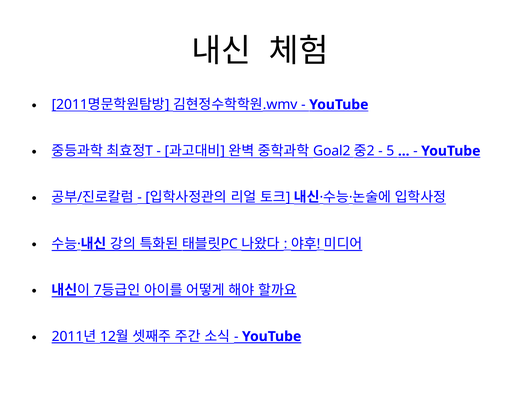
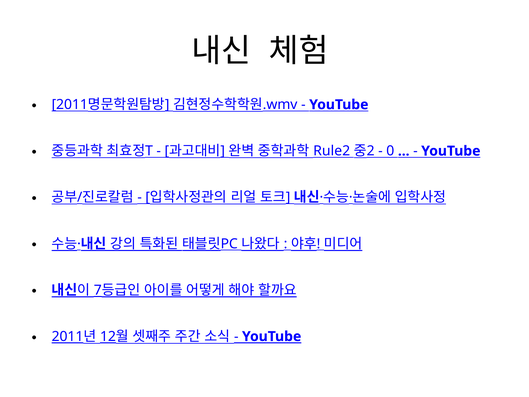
Goal2: Goal2 -> Rule2 (332, 151)
5: 5 -> 0 (390, 151)
